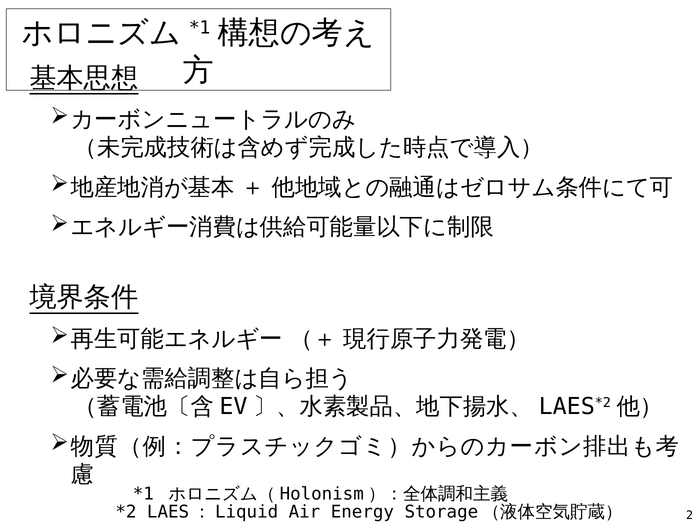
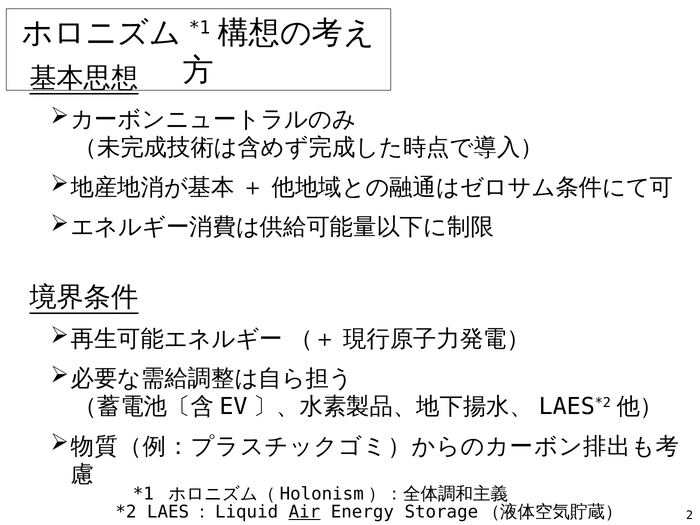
Air underline: none -> present (304, 512)
